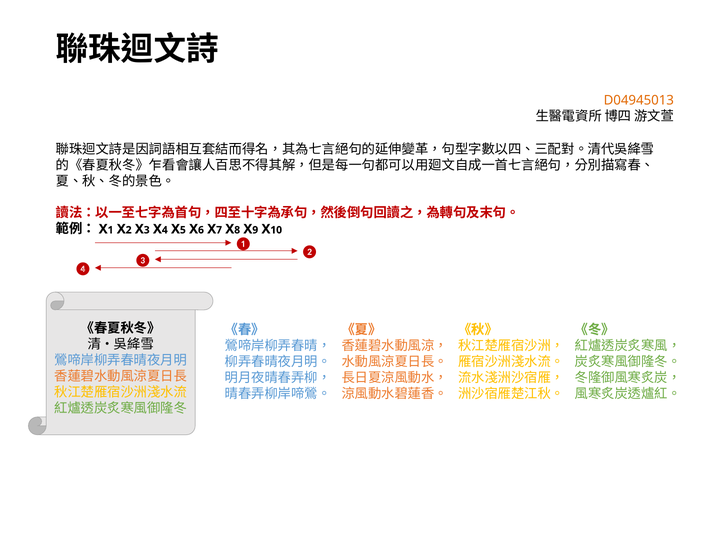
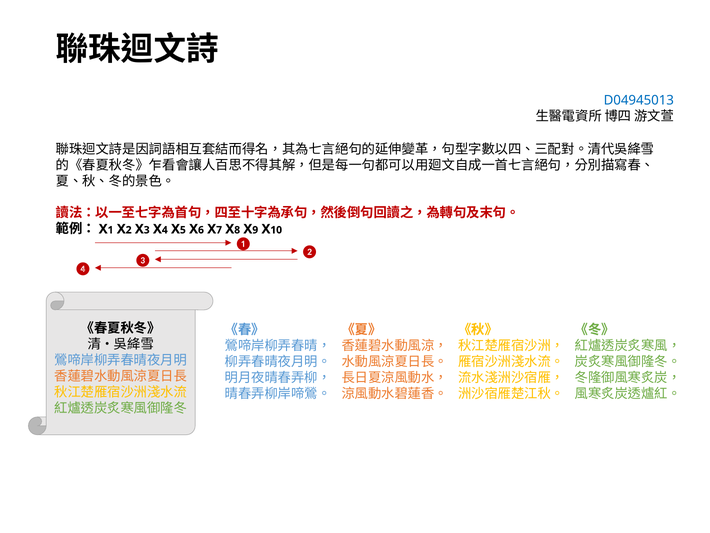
D04945013 colour: orange -> blue (639, 100)
